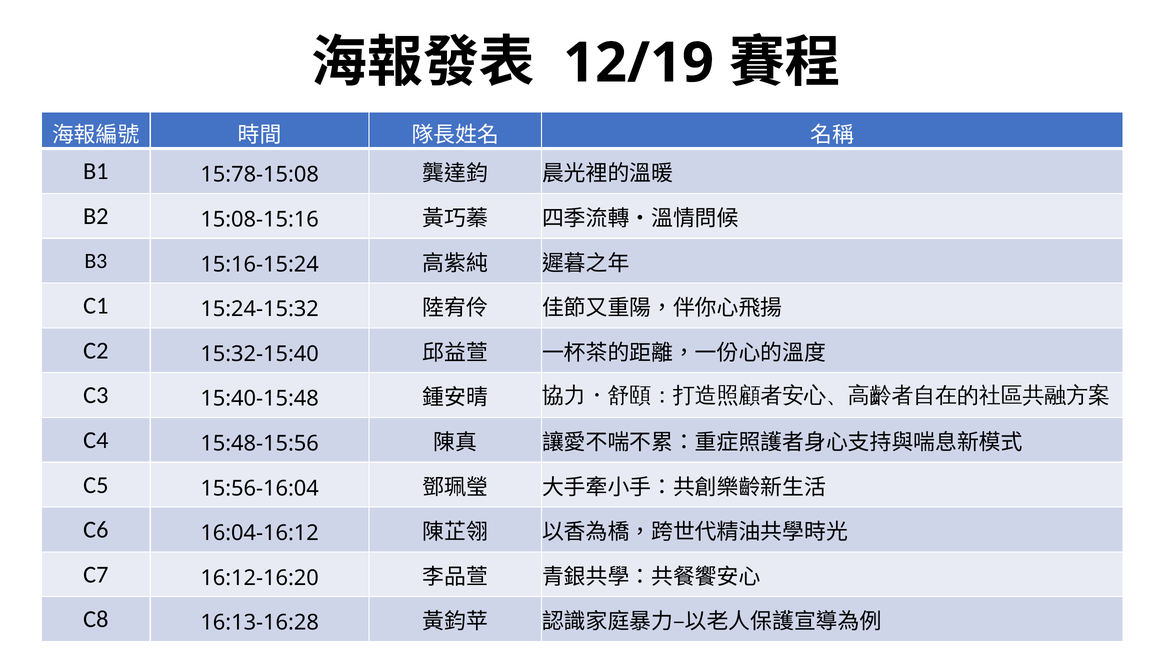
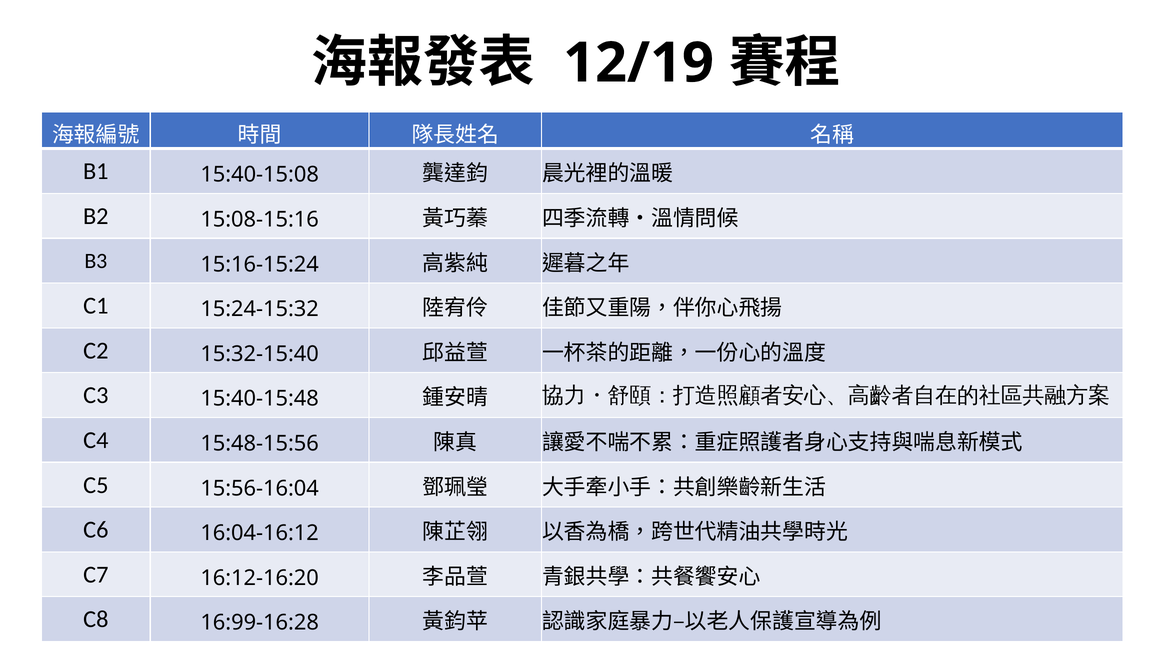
15:78-15:08: 15:78-15:08 -> 15:40-15:08 (260, 175)
16:13-16:28: 16:13-16:28 -> 16:99-16:28 (260, 623)
